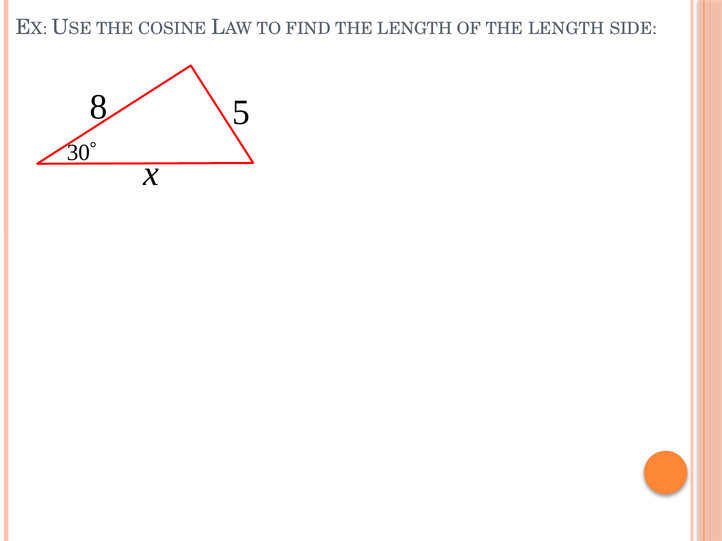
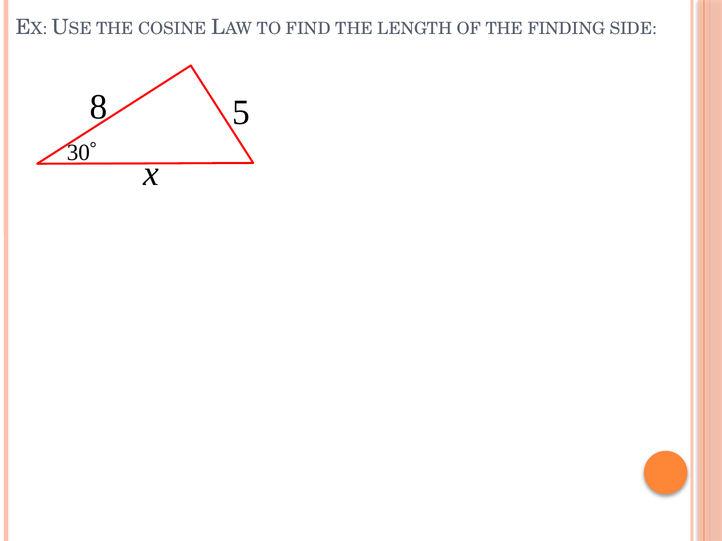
OF THE LENGTH: LENGTH -> FINDING (566, 29)
